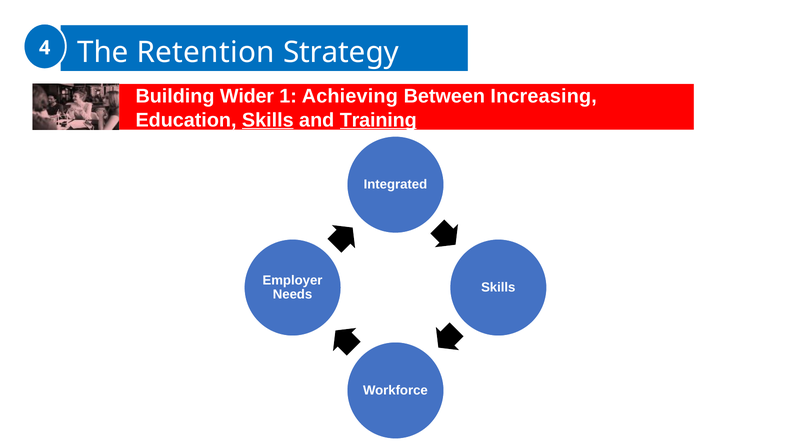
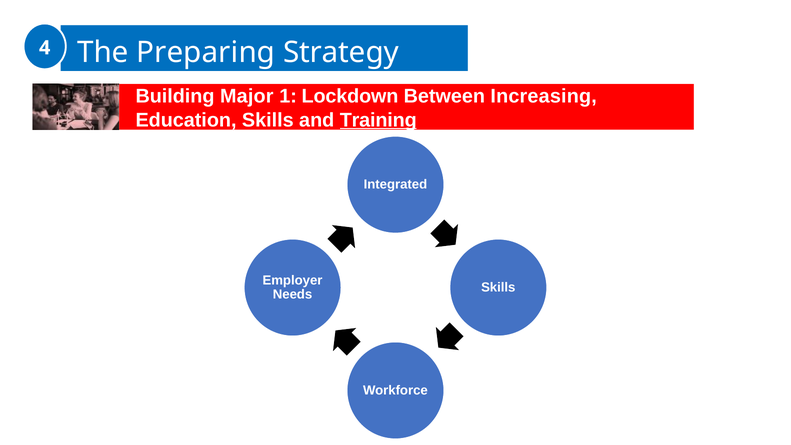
Retention: Retention -> Preparing (206, 52)
Wider: Wider -> Major (247, 96)
Achieving: Achieving -> Lockdown (350, 96)
Skills underline: present -> none (268, 120)
